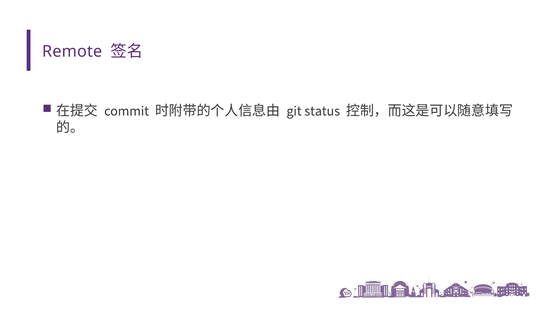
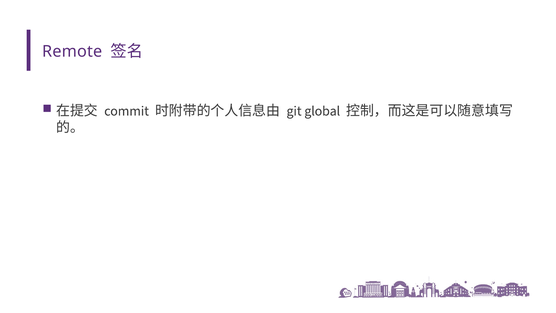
status: status -> global (322, 111)
